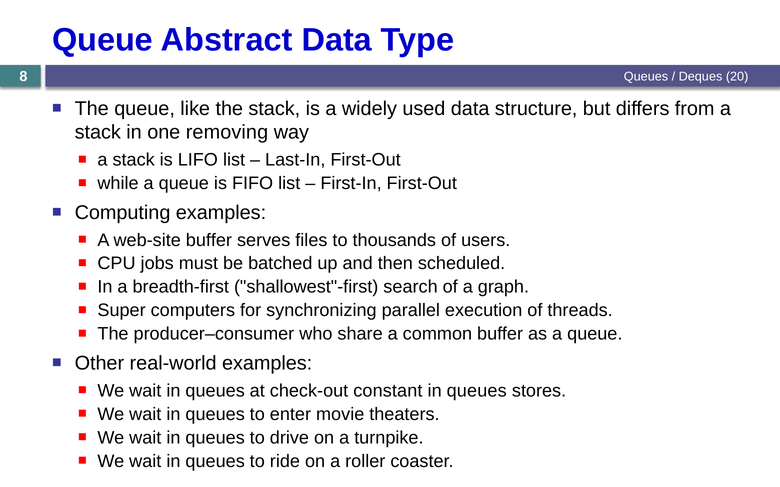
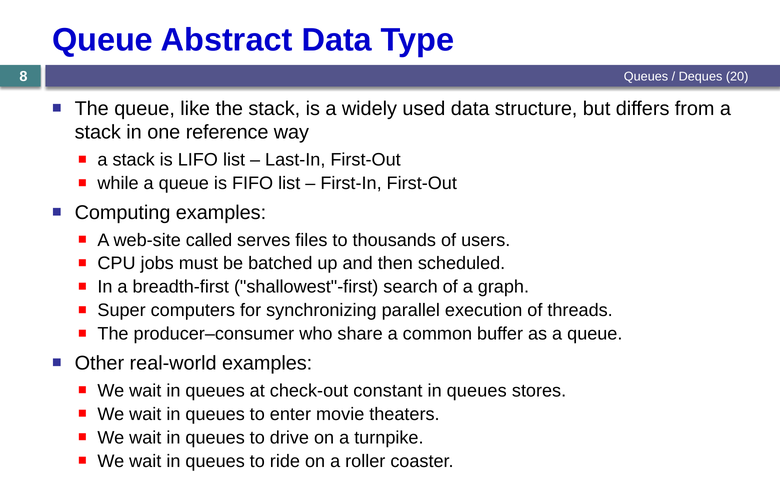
removing: removing -> reference (227, 132)
web-site buffer: buffer -> called (209, 240)
